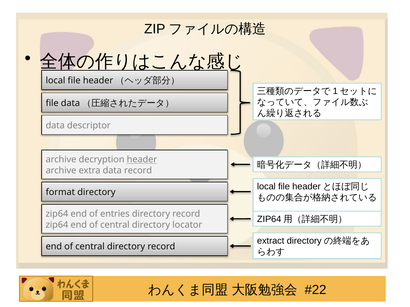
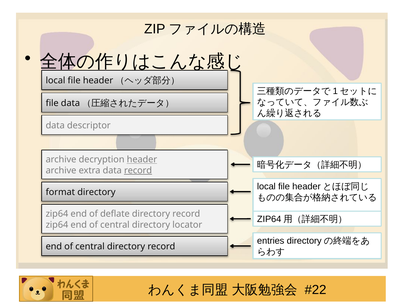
record underline: none -> present (138, 171)
entries: entries -> deflate (115, 214)
extract: extract -> entries (271, 241)
